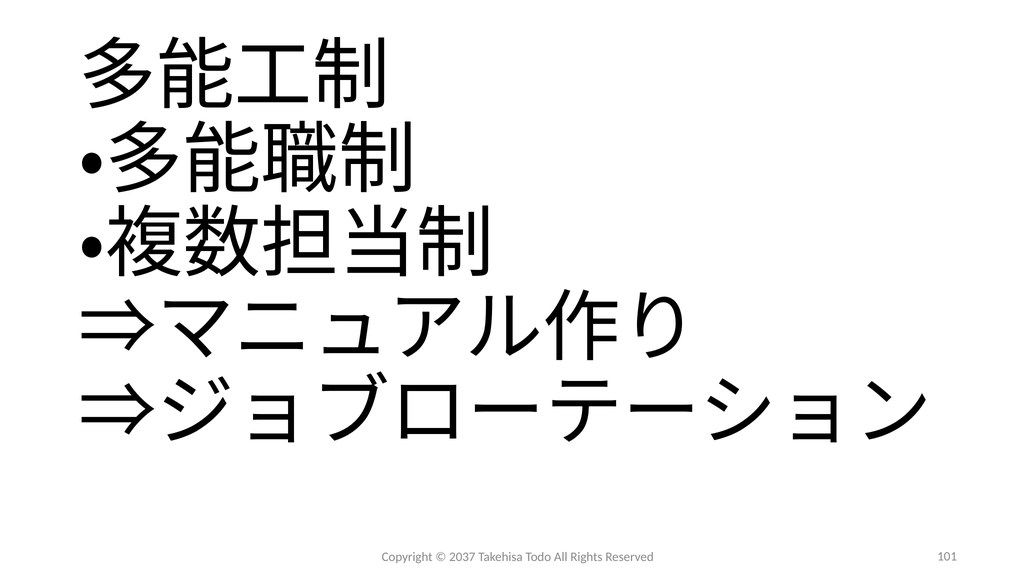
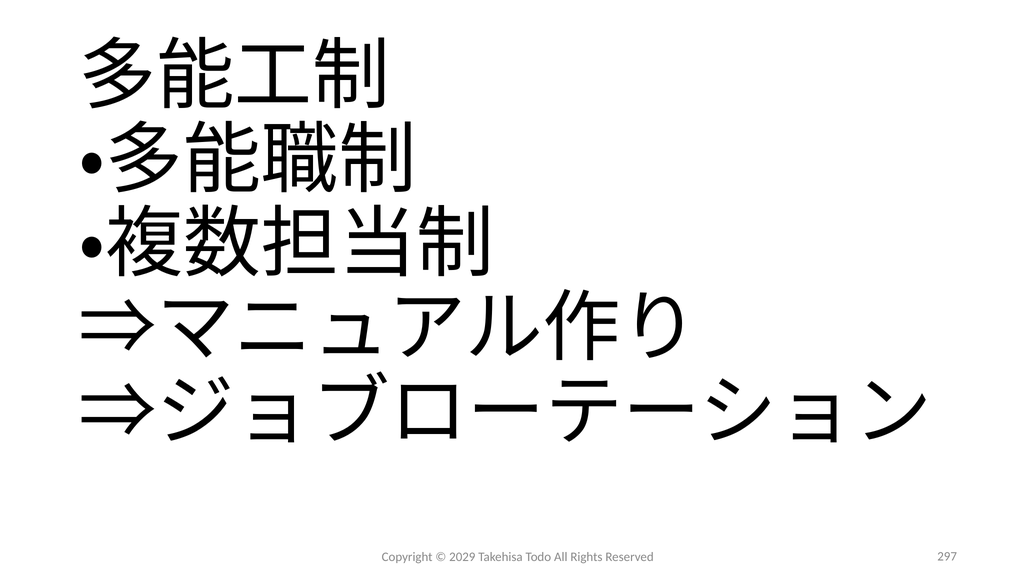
2037: 2037 -> 2029 (462, 557)
101: 101 -> 297 (947, 556)
